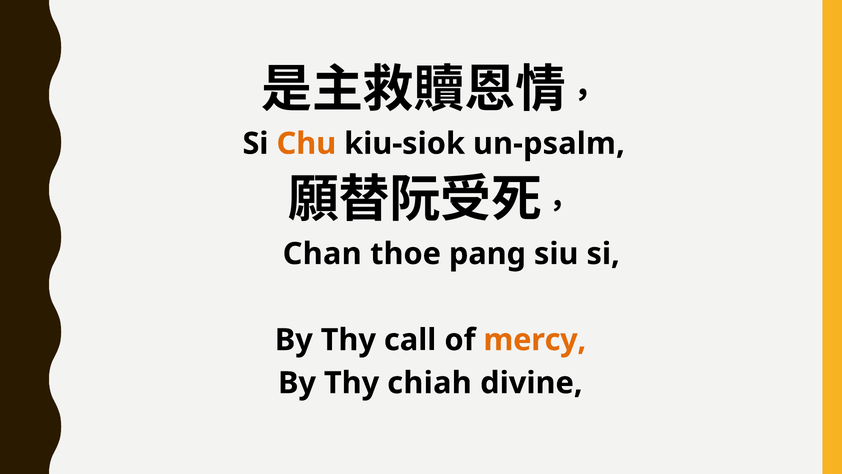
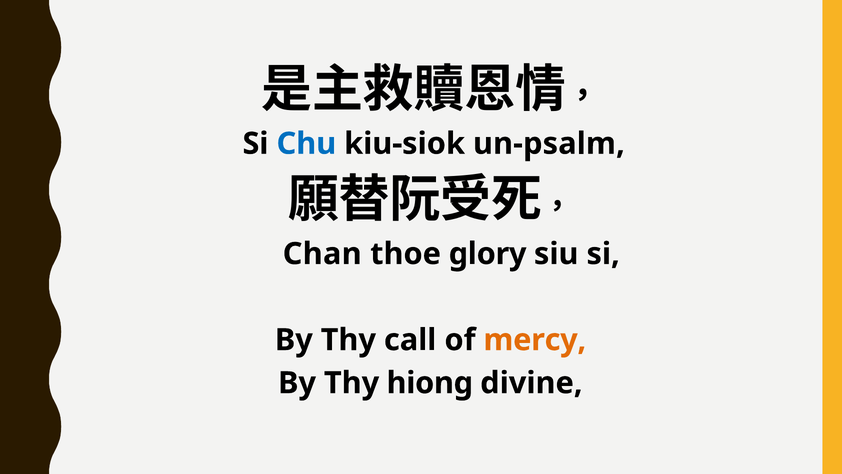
Chu colour: orange -> blue (306, 144)
pang: pang -> glory (488, 254)
chiah: chiah -> hiong (430, 383)
